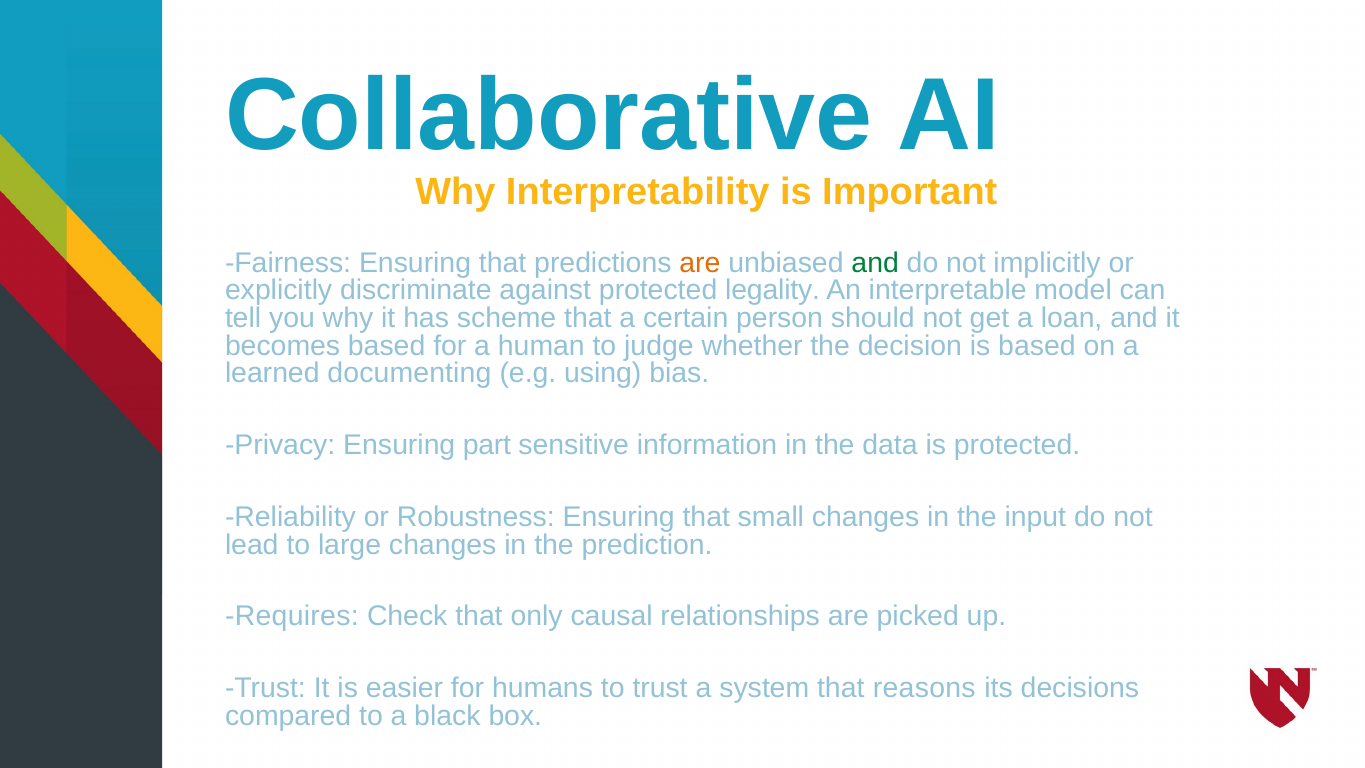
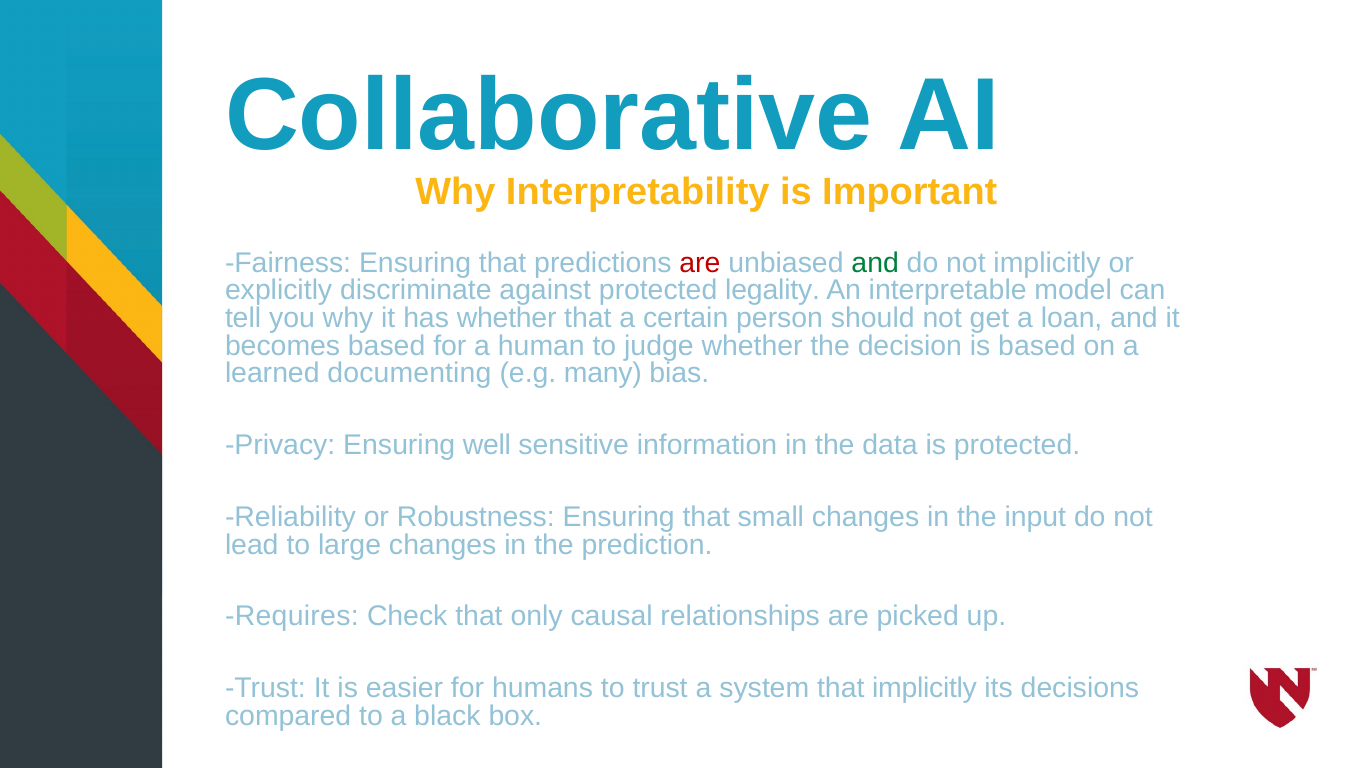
are colour: orange -> red (700, 263)
has scheme: scheme -> whether (507, 318)
using: using -> many (603, 373)
part: part -> well (487, 445)
that reasons: reasons -> implicitly (925, 688)
